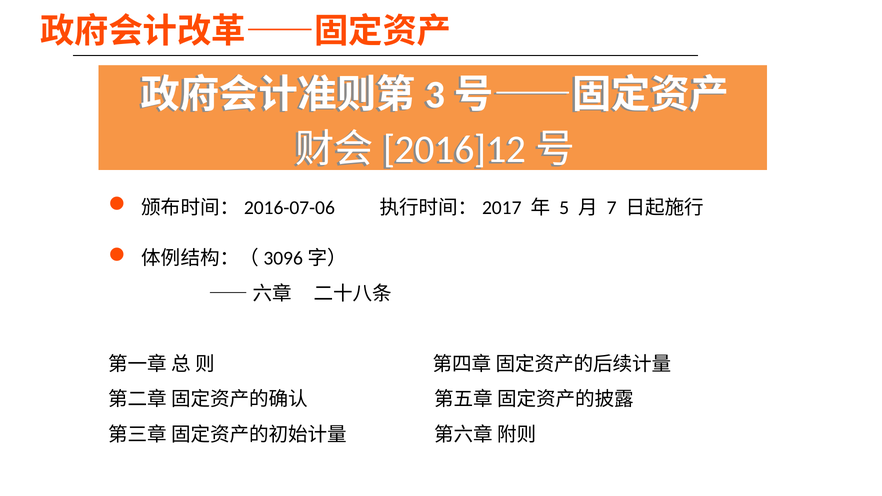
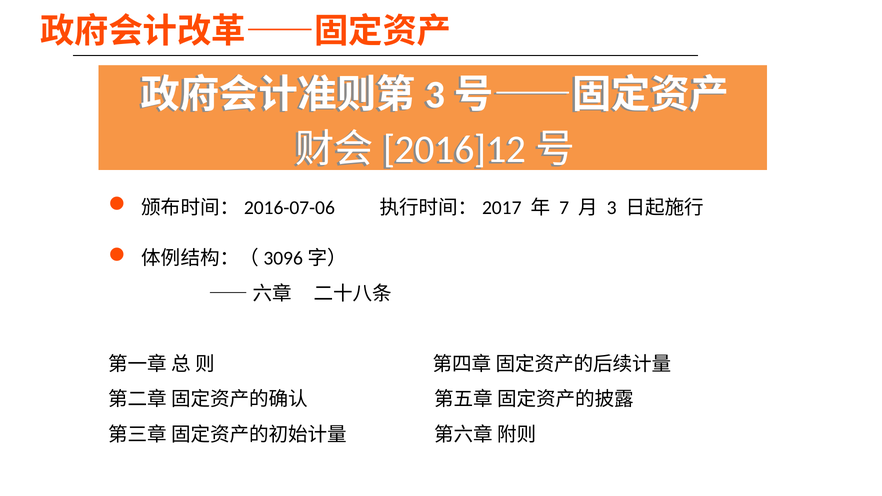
5: 5 -> 7 (564, 208)
7: 7 -> 3 (612, 208)
